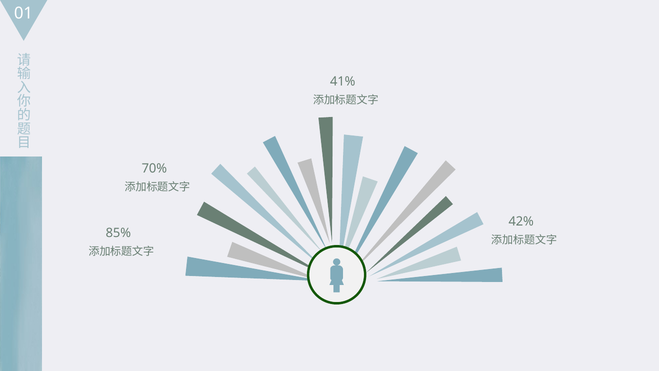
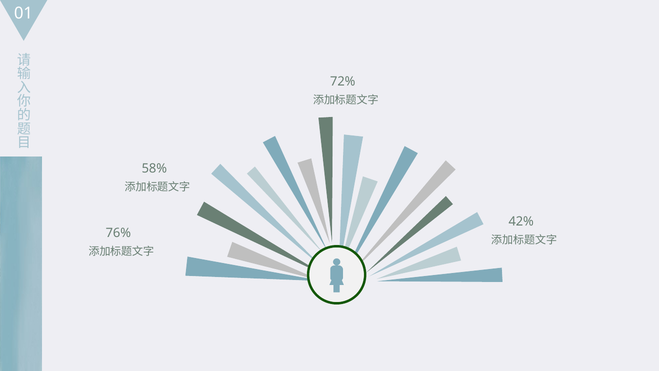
41%: 41% -> 72% (343, 82)
70%: 70% -> 58% (154, 168)
85%: 85% -> 76% (118, 233)
